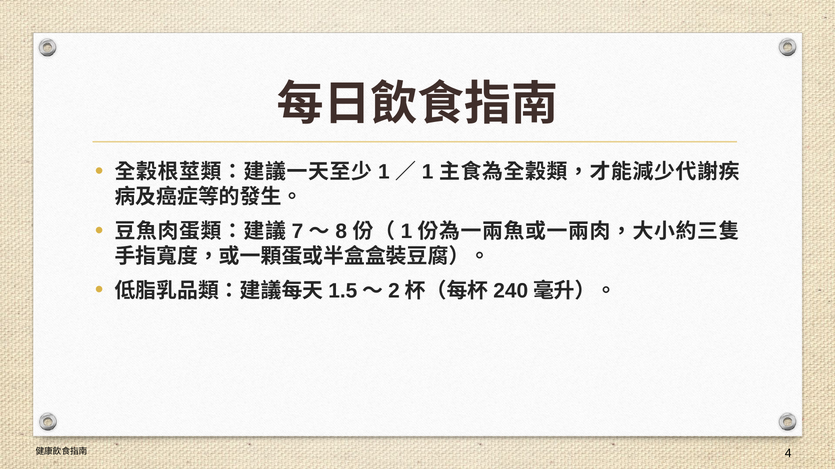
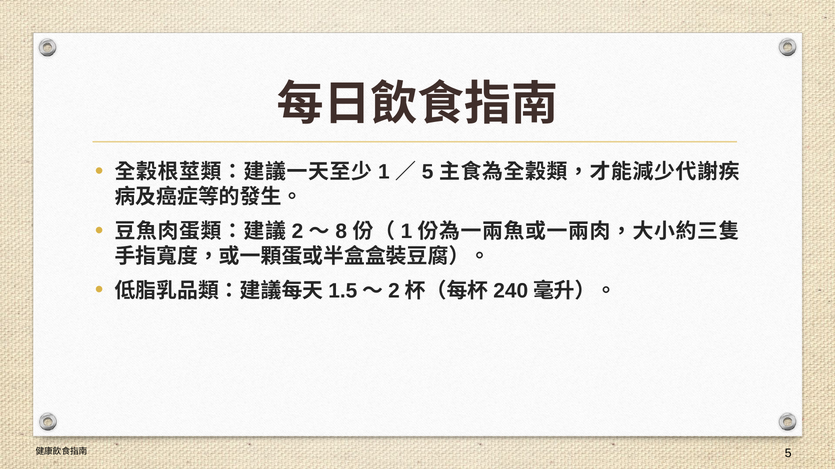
1: 1 -> 5 (428, 172)
7: 7 -> 2 (297, 232)
4: 4 -> 5 (788, 454)
